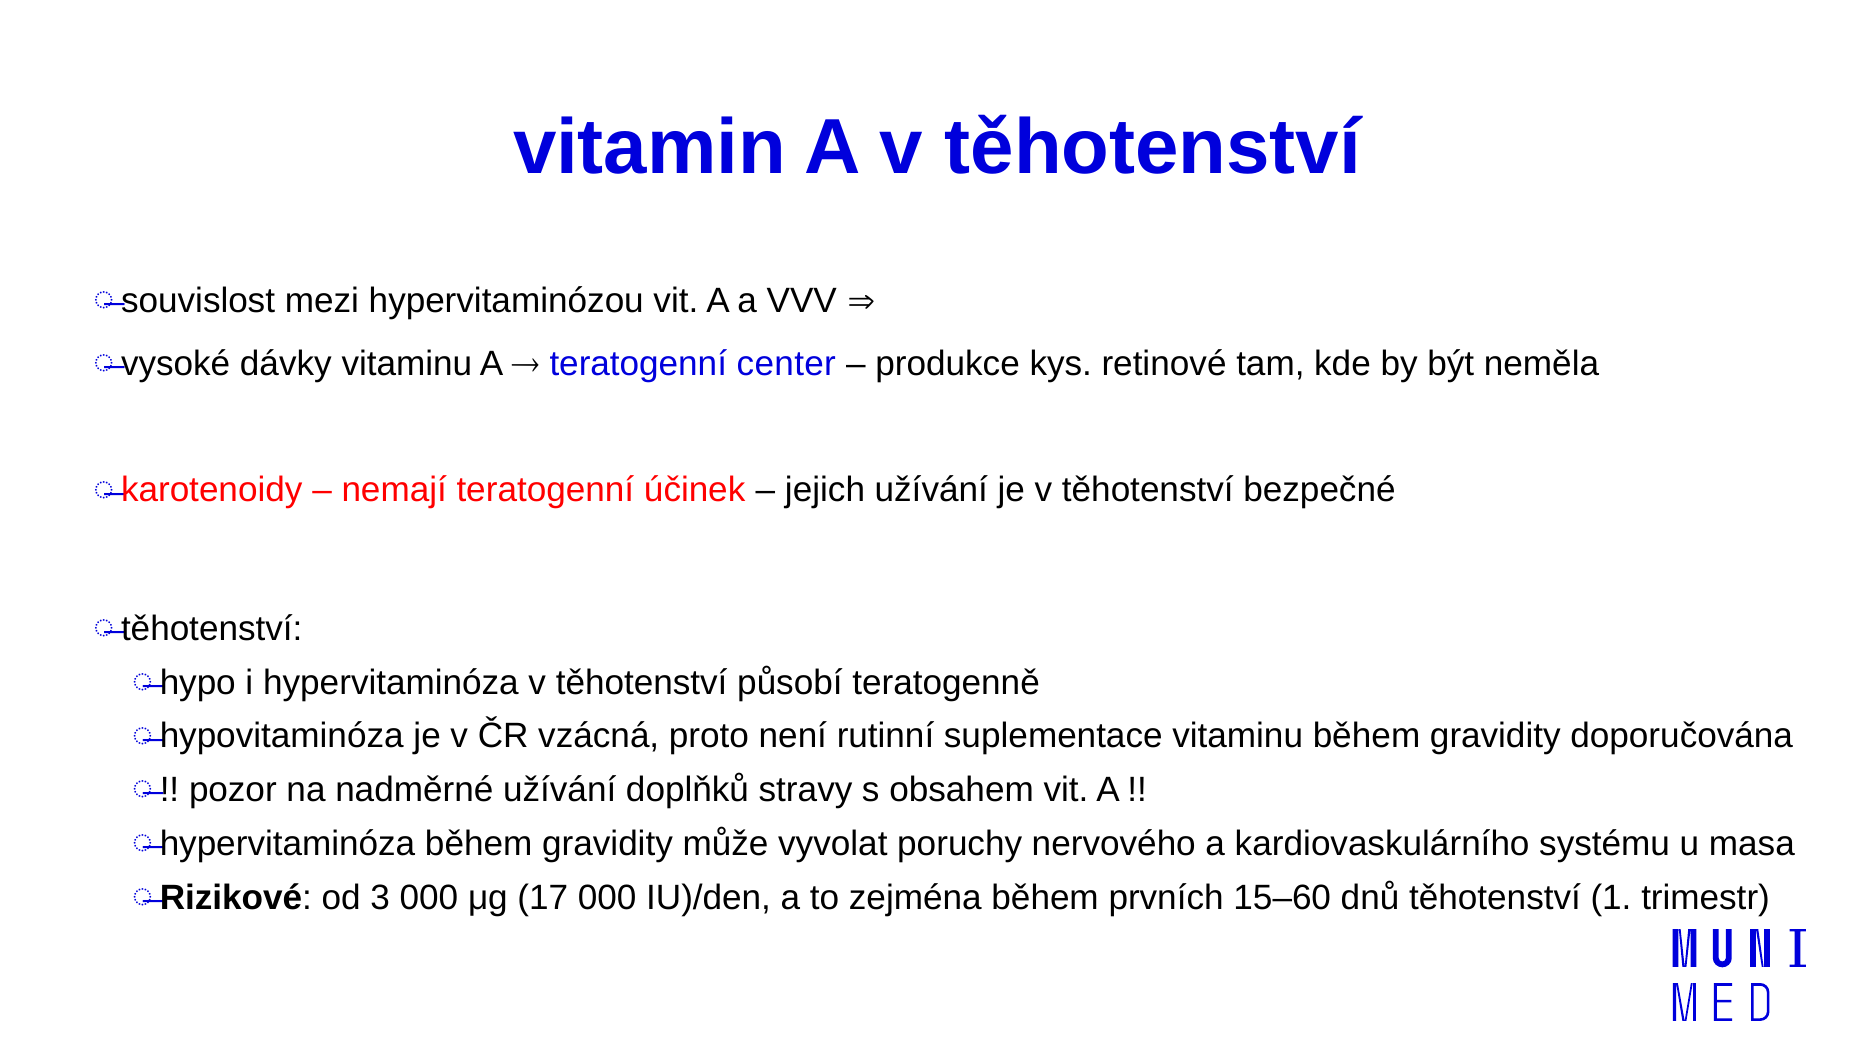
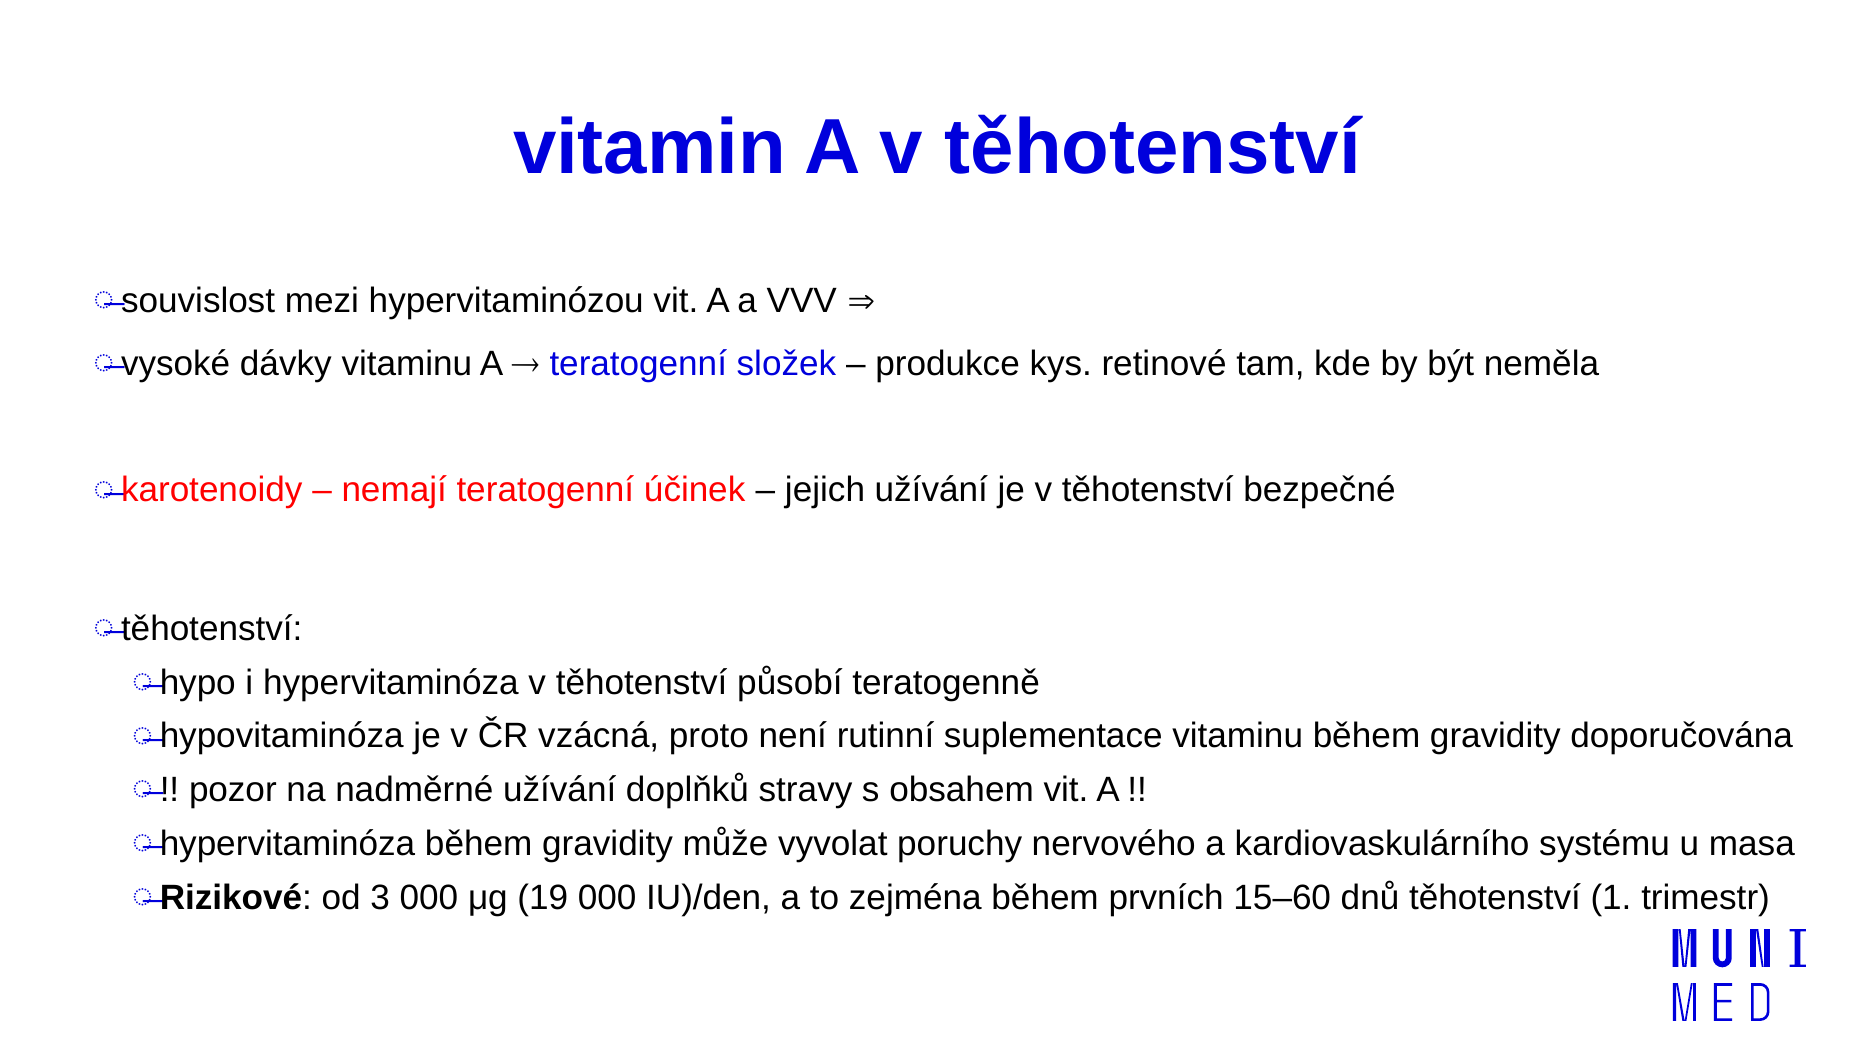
center: center -> složek (786, 364)
17: 17 -> 19 (543, 898)
